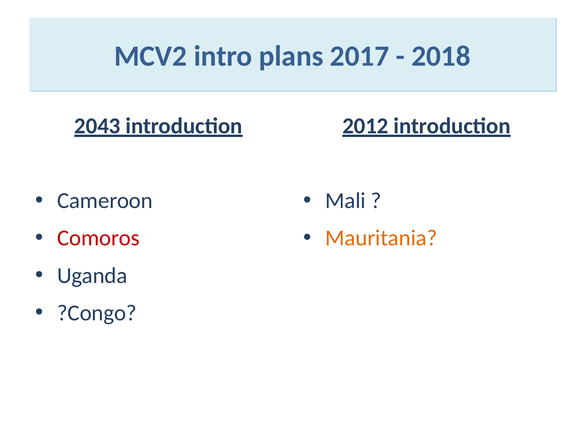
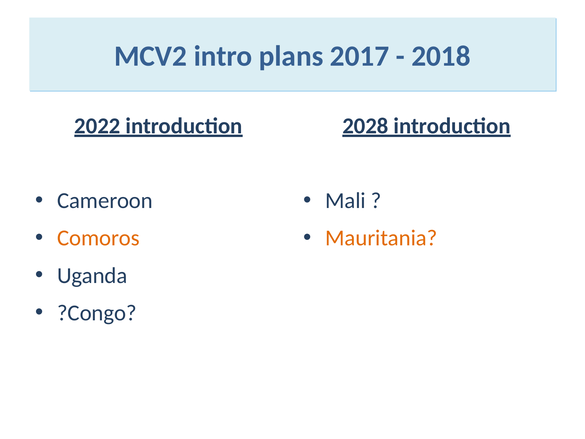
2043: 2043 -> 2022 (97, 126)
2012: 2012 -> 2028 (365, 126)
Comoros colour: red -> orange (98, 238)
